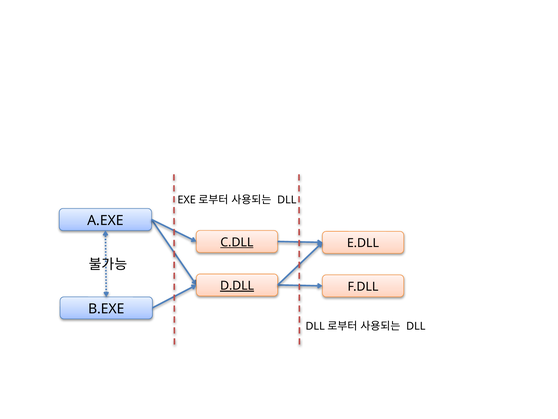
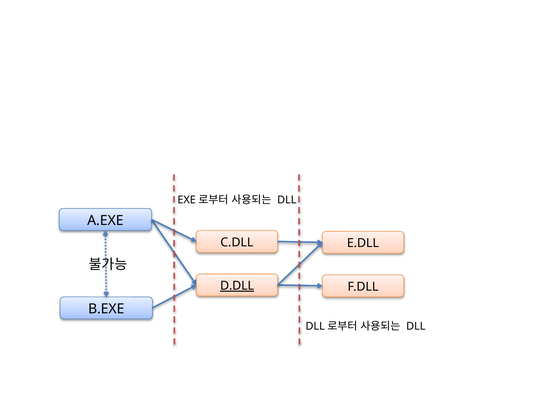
C.DLL underline: present -> none (237, 242)
